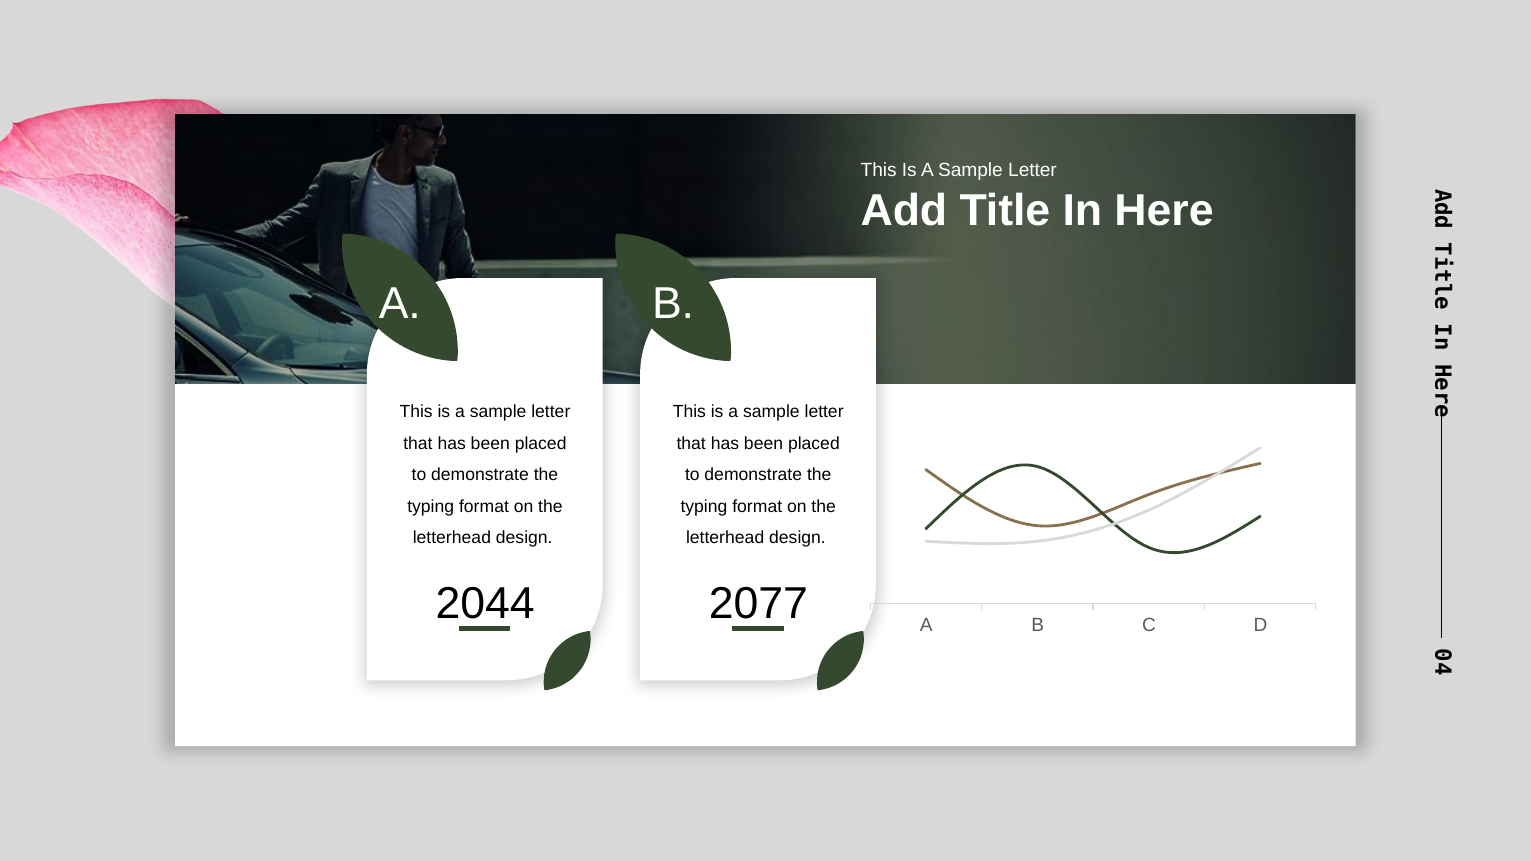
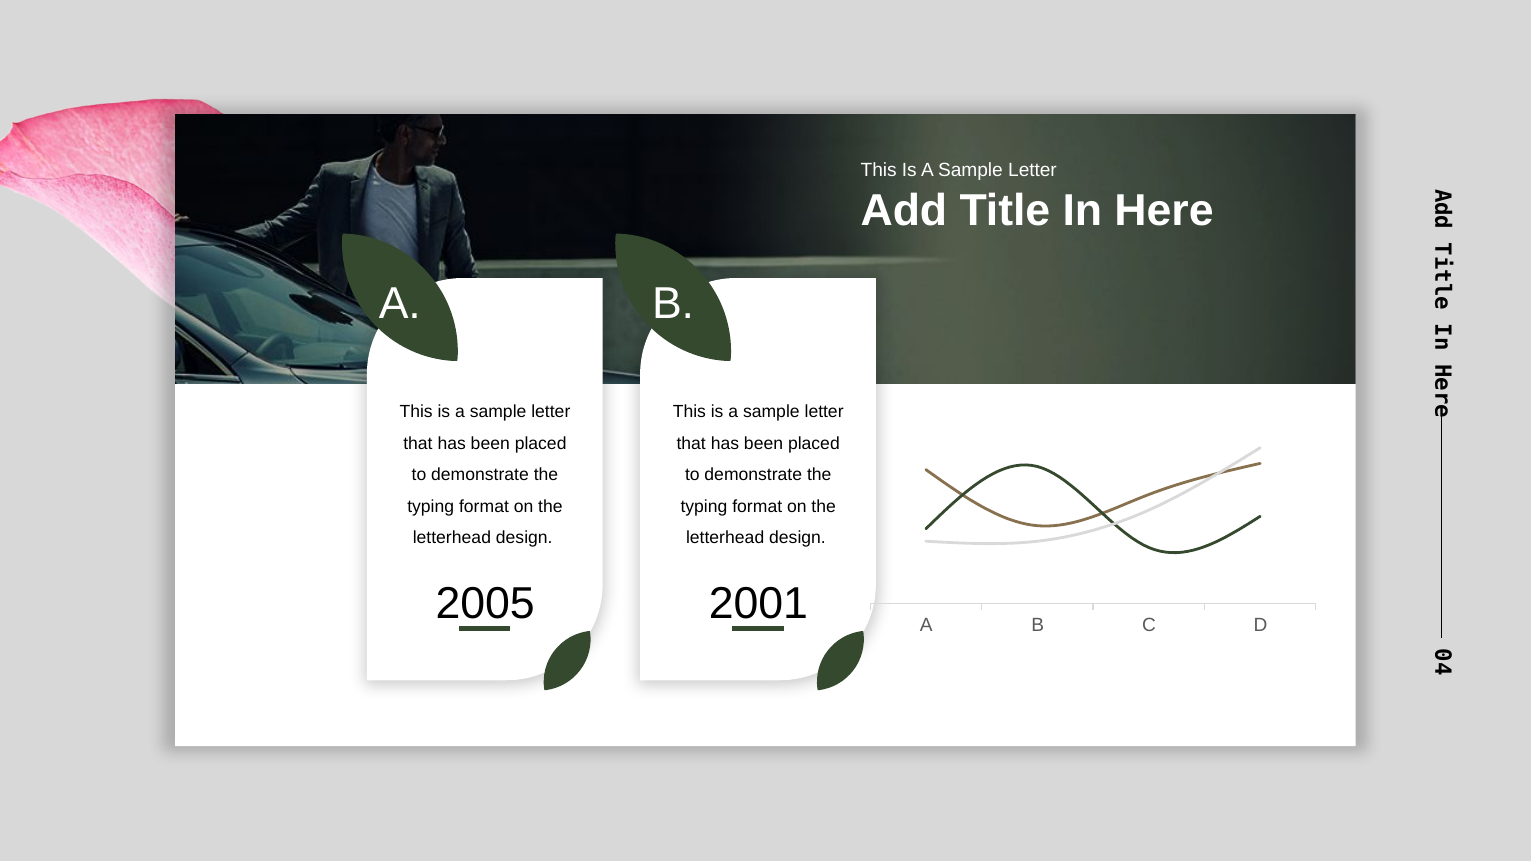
2044: 2044 -> 2005 (485, 604)
2077: 2077 -> 2001 (758, 604)
